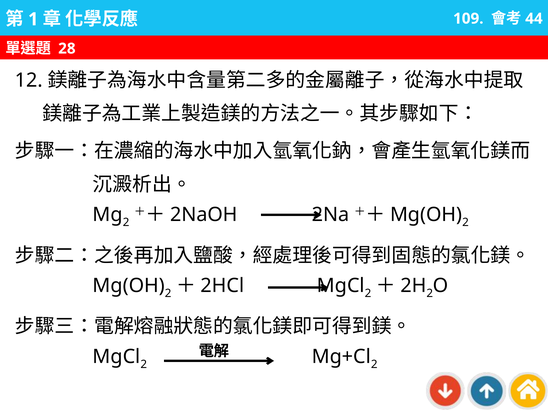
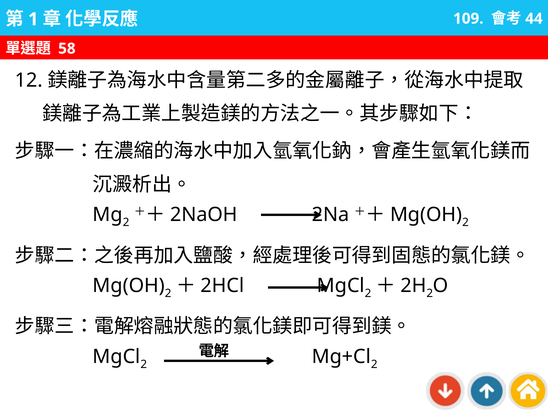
28: 28 -> 58 (67, 49)
